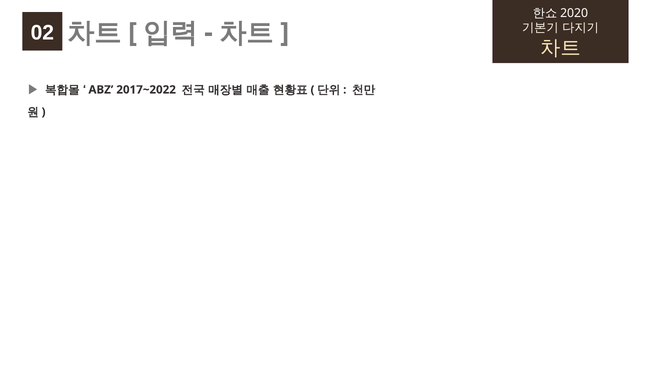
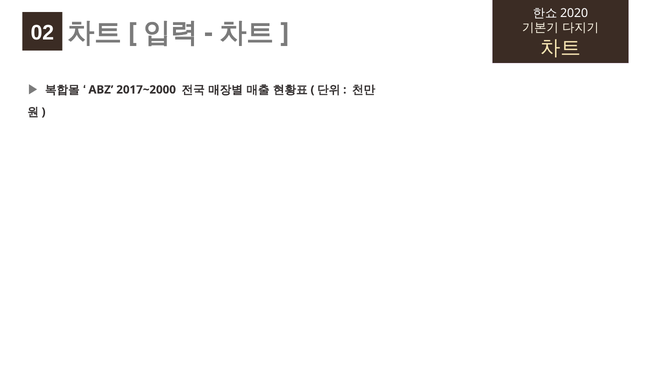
2017~2022: 2017~2022 -> 2017~2000 (146, 90)
